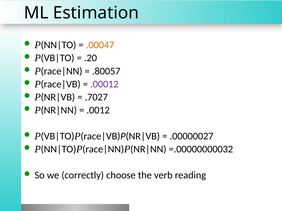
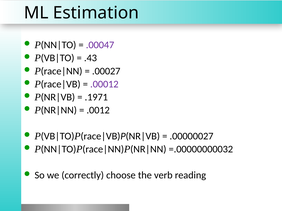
.00047 colour: orange -> purple (100, 45)
.20: .20 -> .43 (90, 58)
.80057: .80057 -> .00027 (106, 71)
.7027: .7027 -> .1971 (96, 97)
